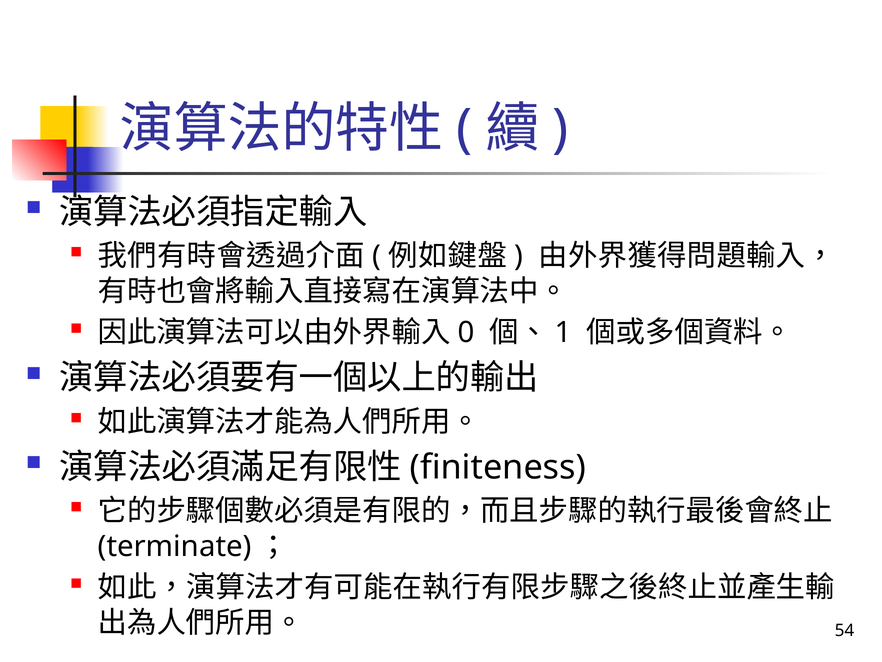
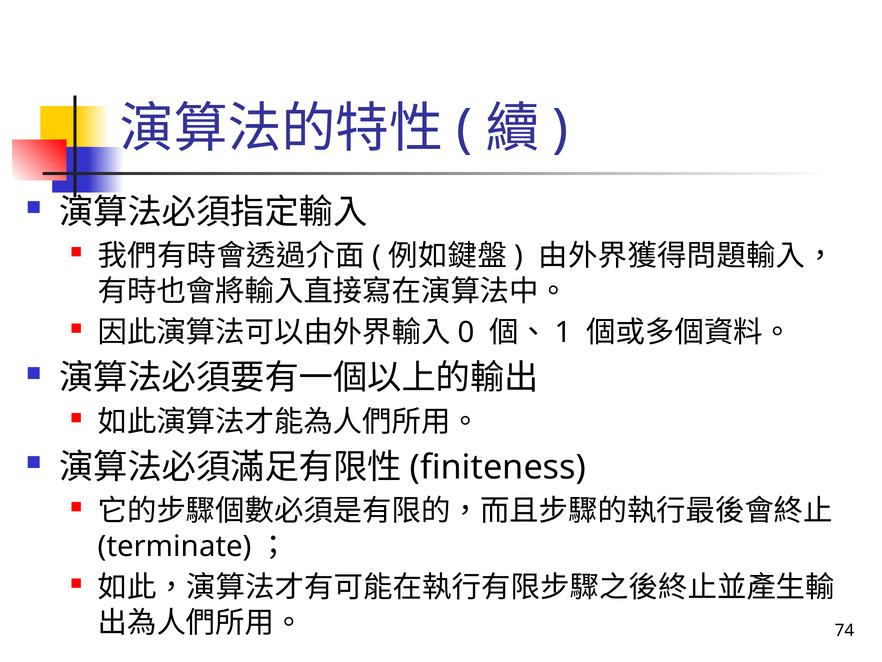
54: 54 -> 74 (844, 630)
